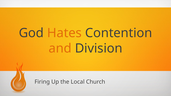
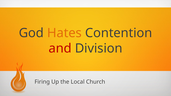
and colour: orange -> red (60, 48)
